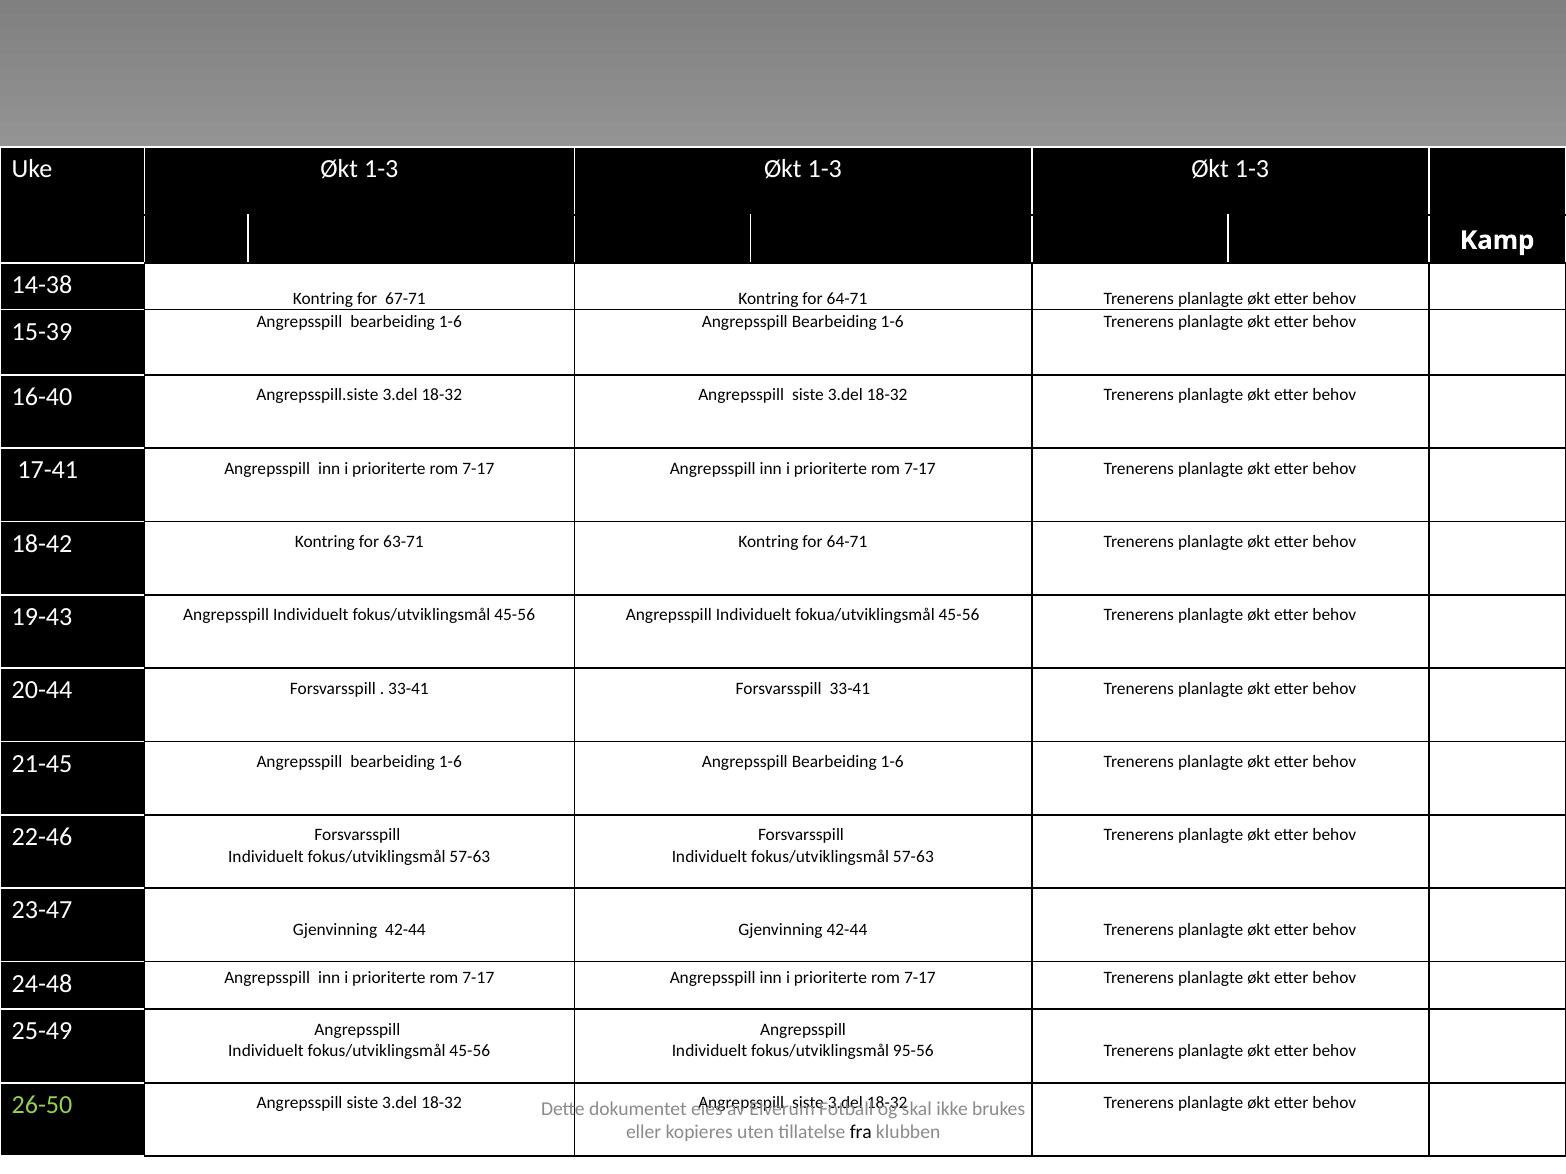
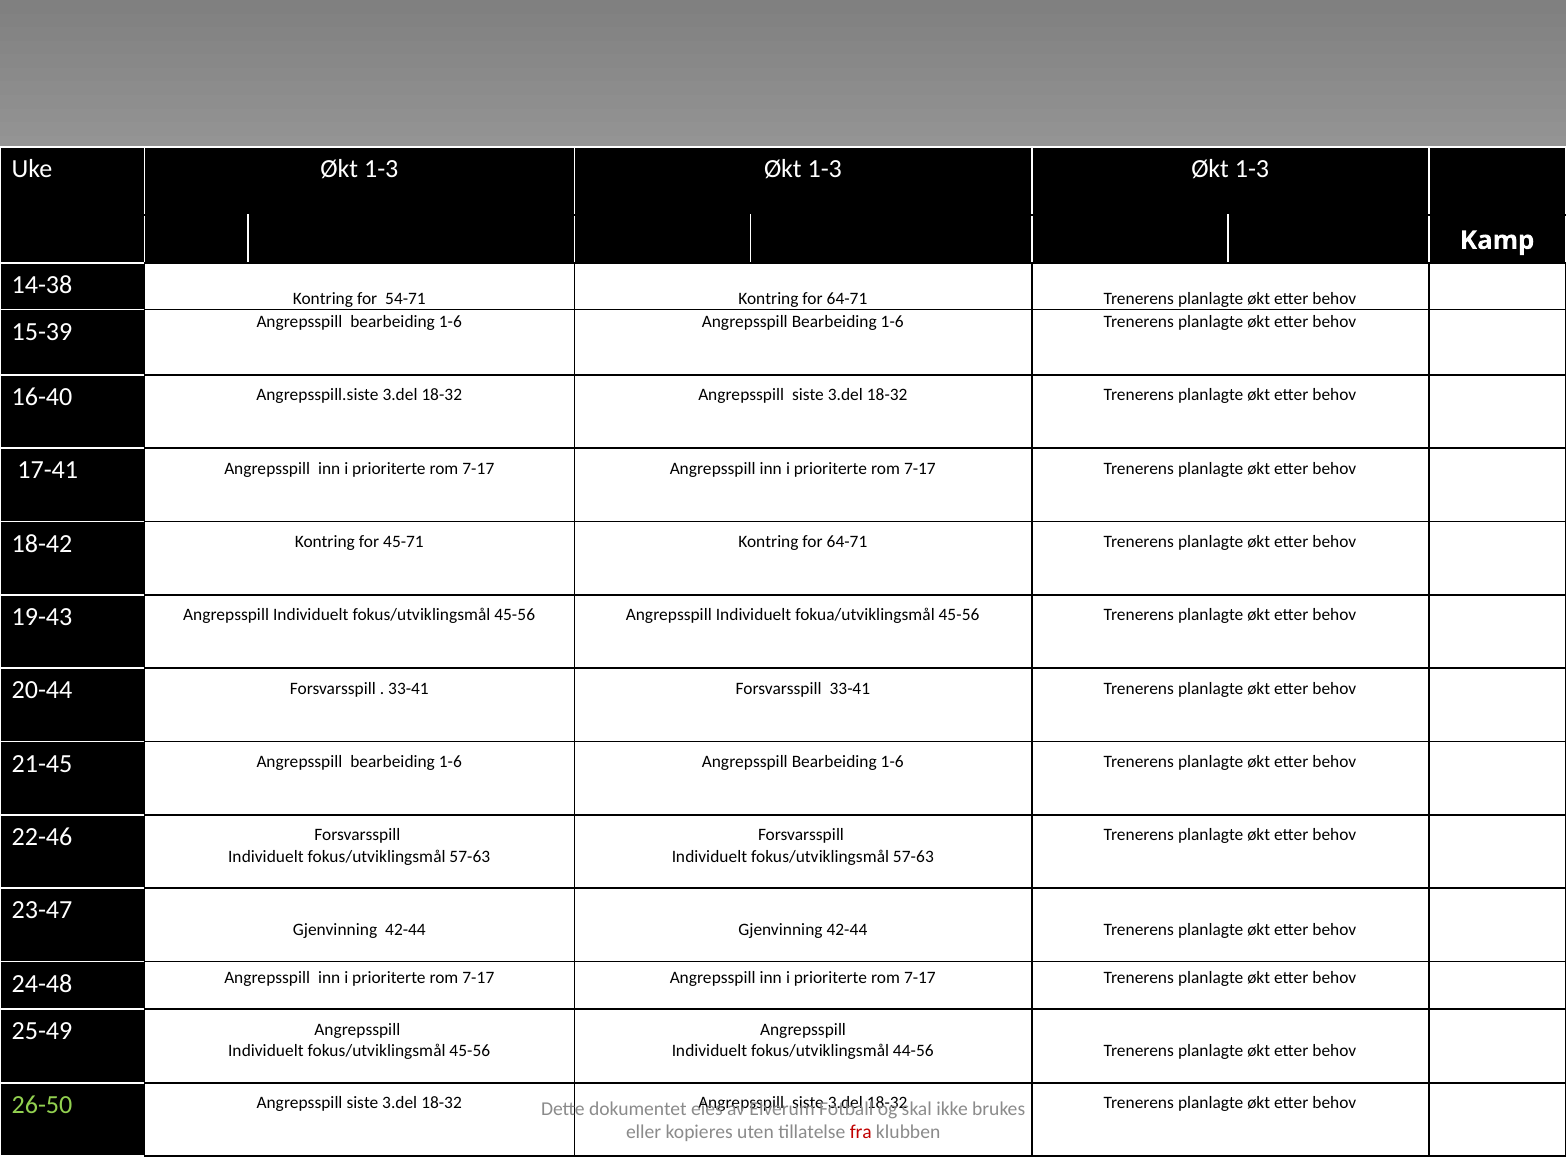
67-71: 67-71 -> 54-71 (405, 299)
63-71: 63-71 -> 45-71 (403, 542)
95-56: 95-56 -> 44-56 (913, 1051)
fra colour: black -> red (861, 1133)
